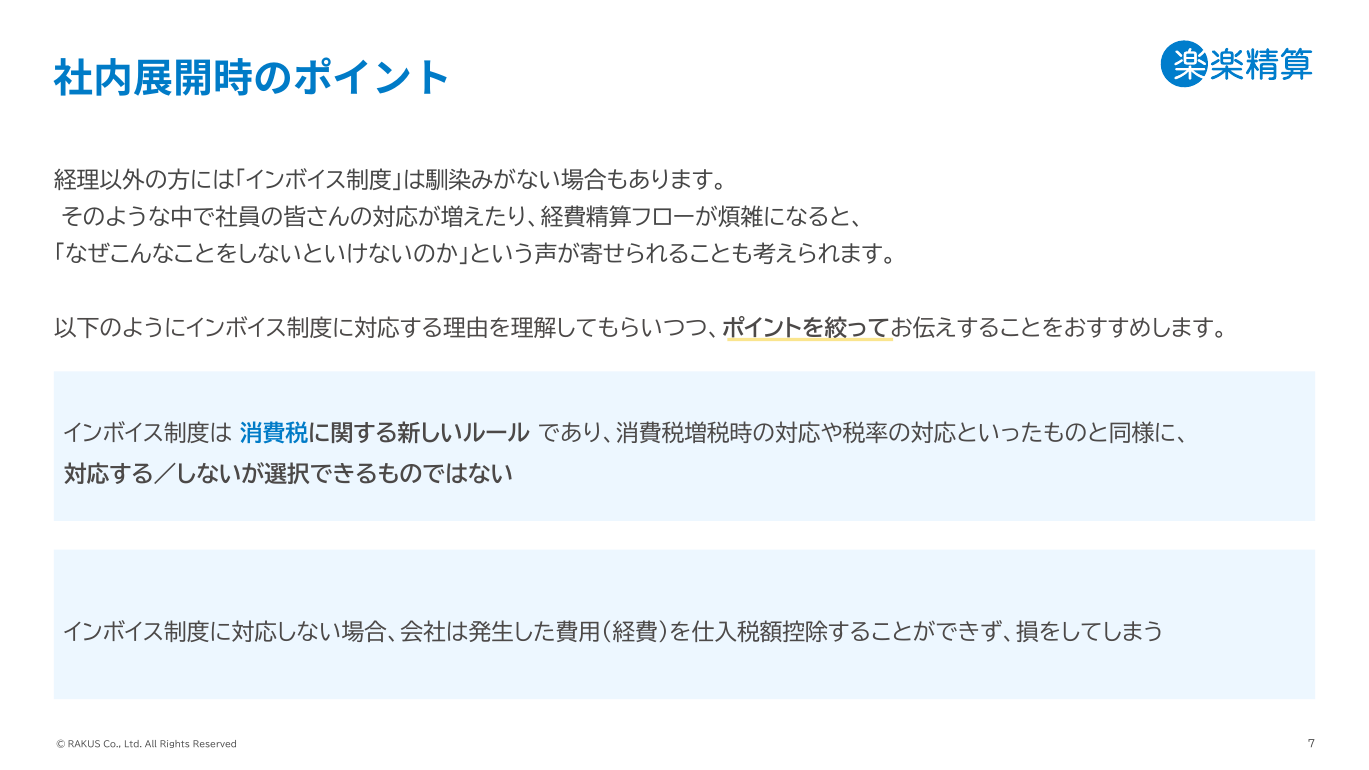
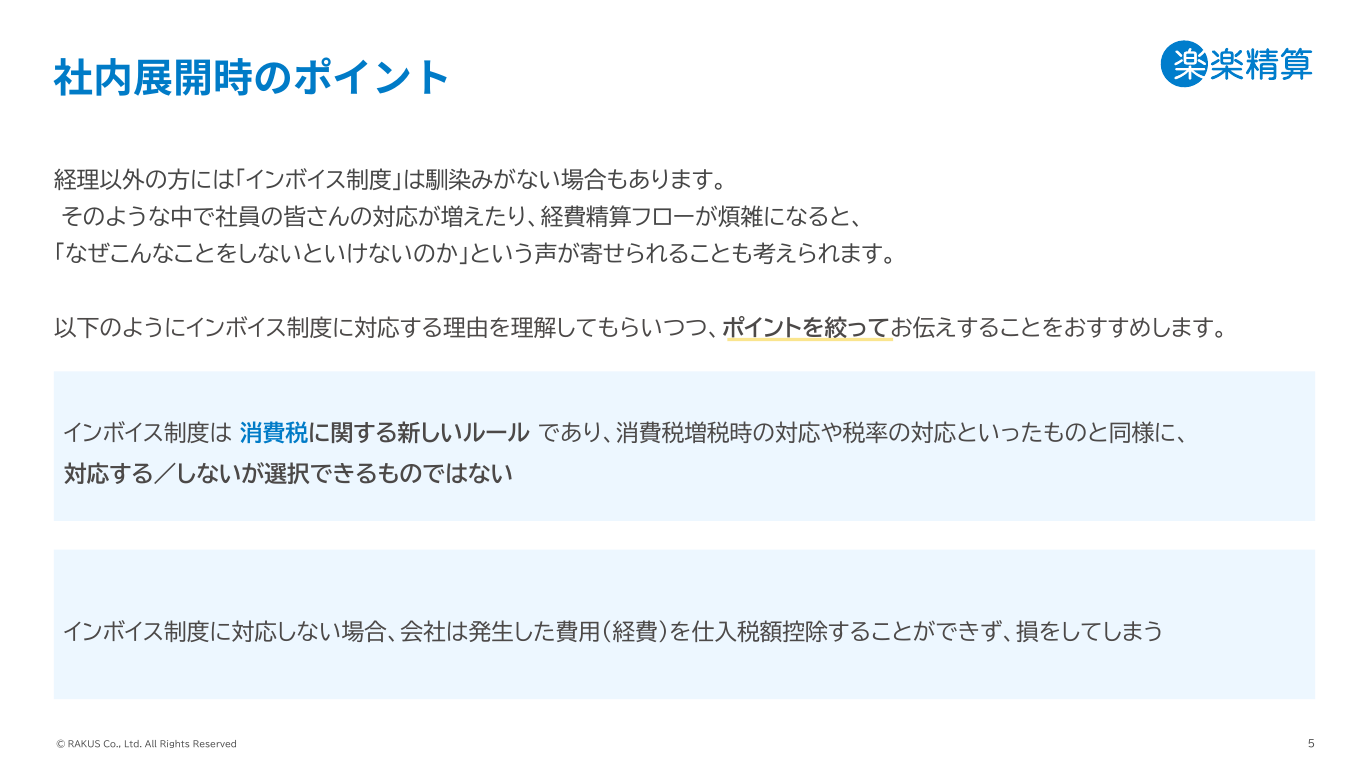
7: 7 -> 5 (1311, 744)
